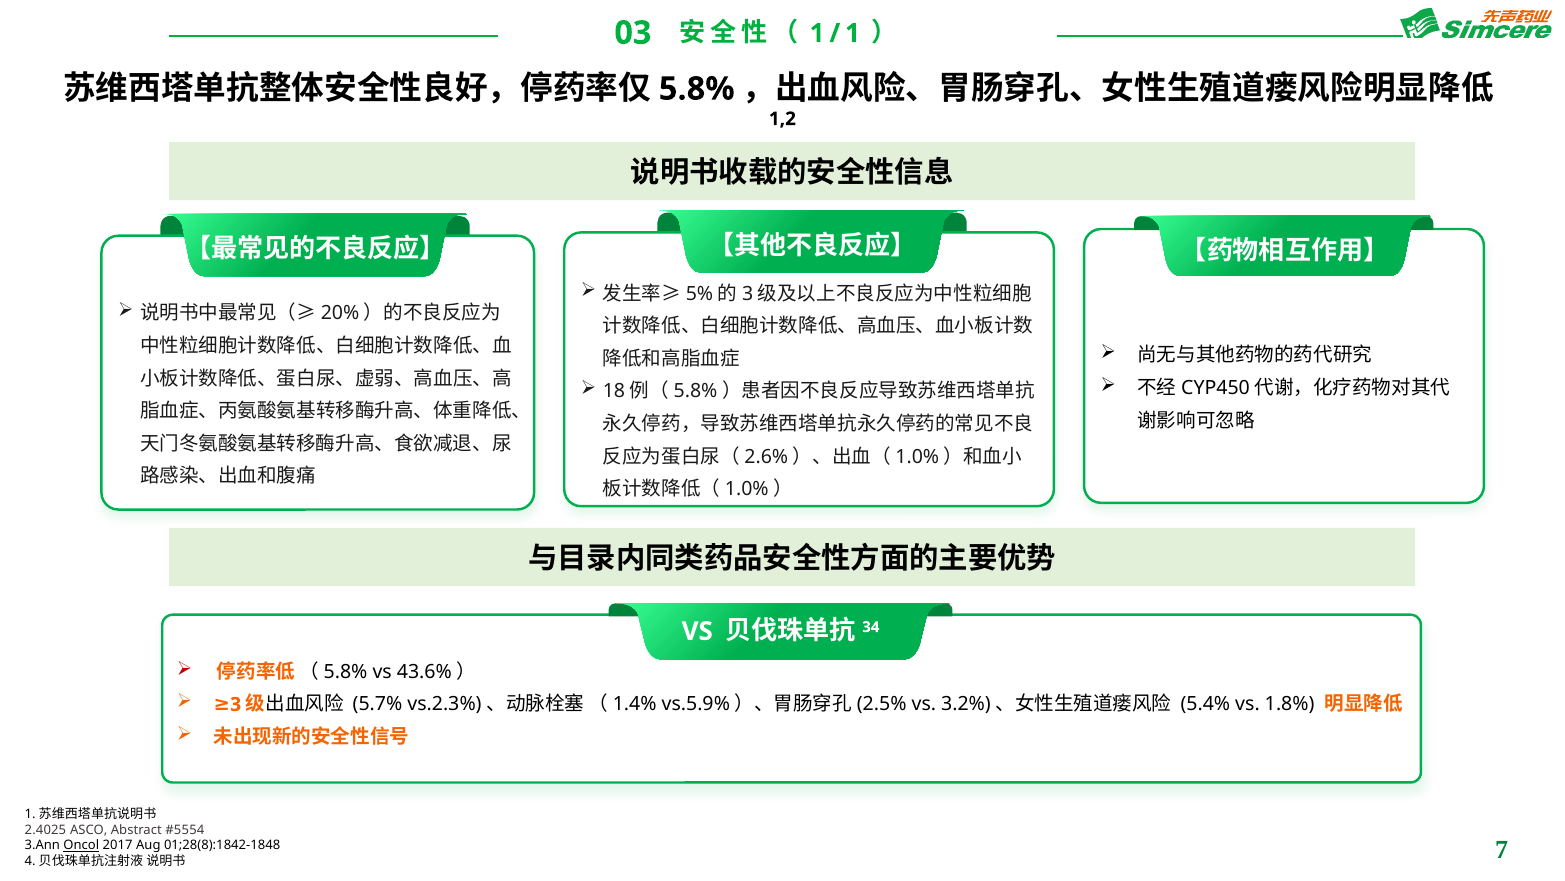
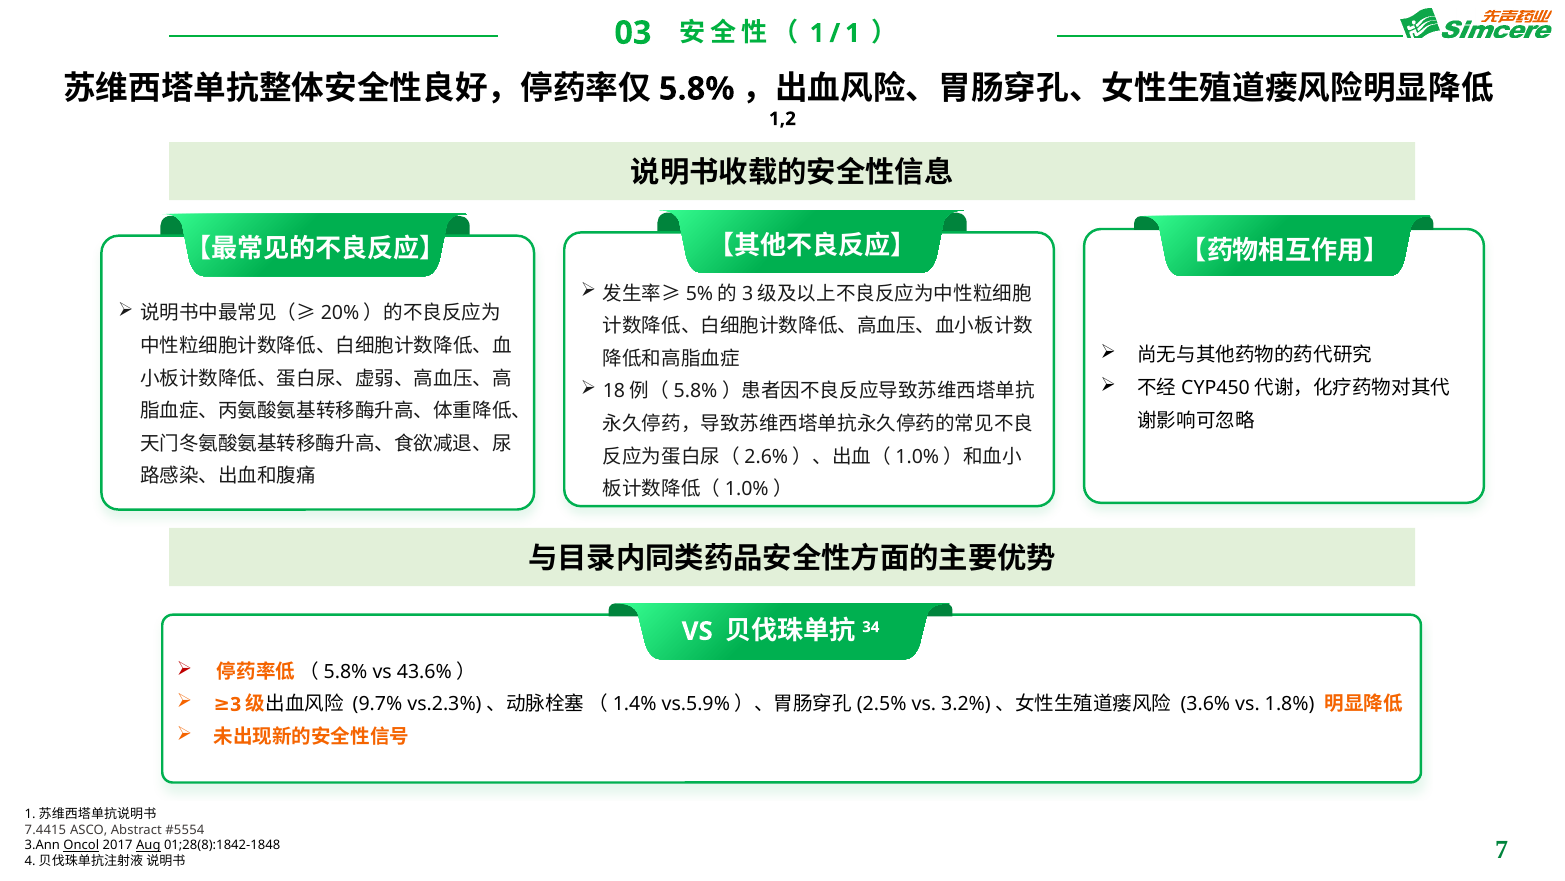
5.7%: 5.7% -> 9.7% (378, 704)
5.4%: 5.4% -> 3.6% (1205, 704)
2.4025: 2.4025 -> 7.4415 (45, 829)
Aug underline: none -> present (148, 845)
